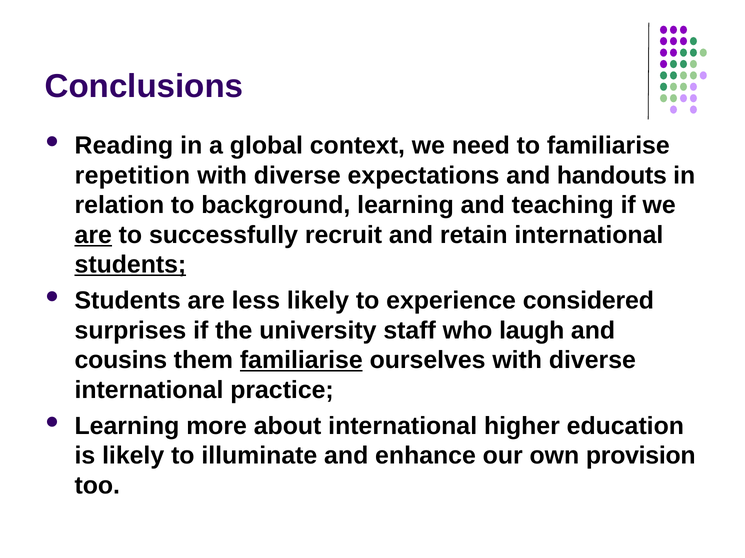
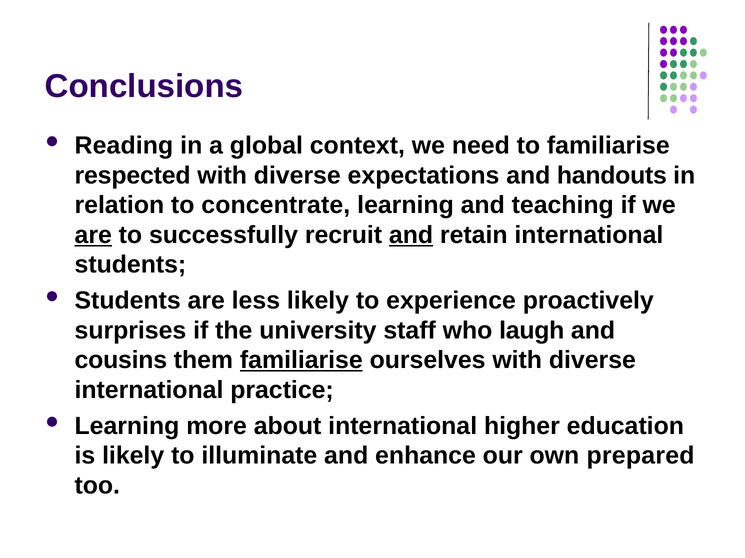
repetition: repetition -> respected (133, 176)
background: background -> concentrate (276, 205)
and underline: none -> present (411, 235)
students underline: present -> none (130, 265)
considered: considered -> proactively (588, 301)
provision: provision -> prepared (641, 456)
